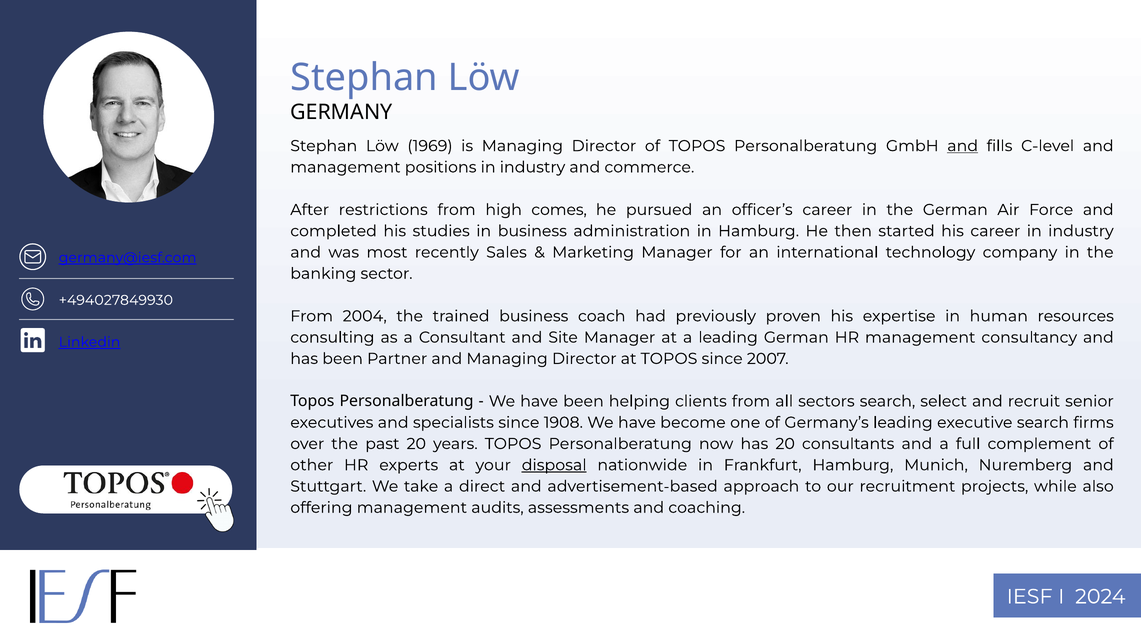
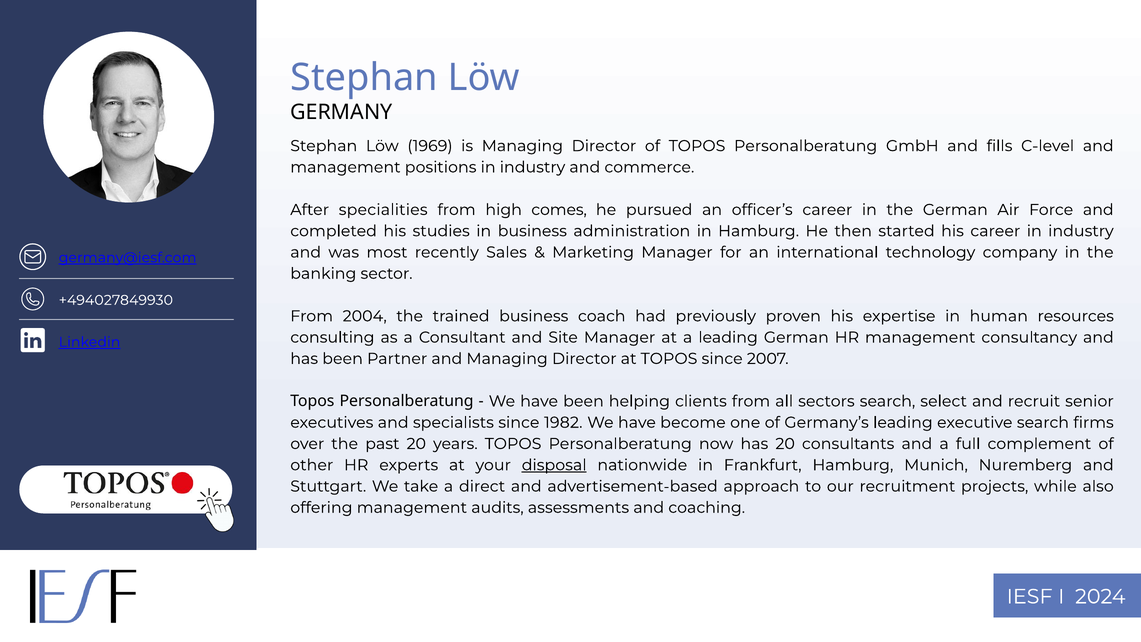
and underline: present -> none (963, 146)
restrictions: restrictions -> specialities (383, 210)
1908: 1908 -> 1982 (563, 422)
